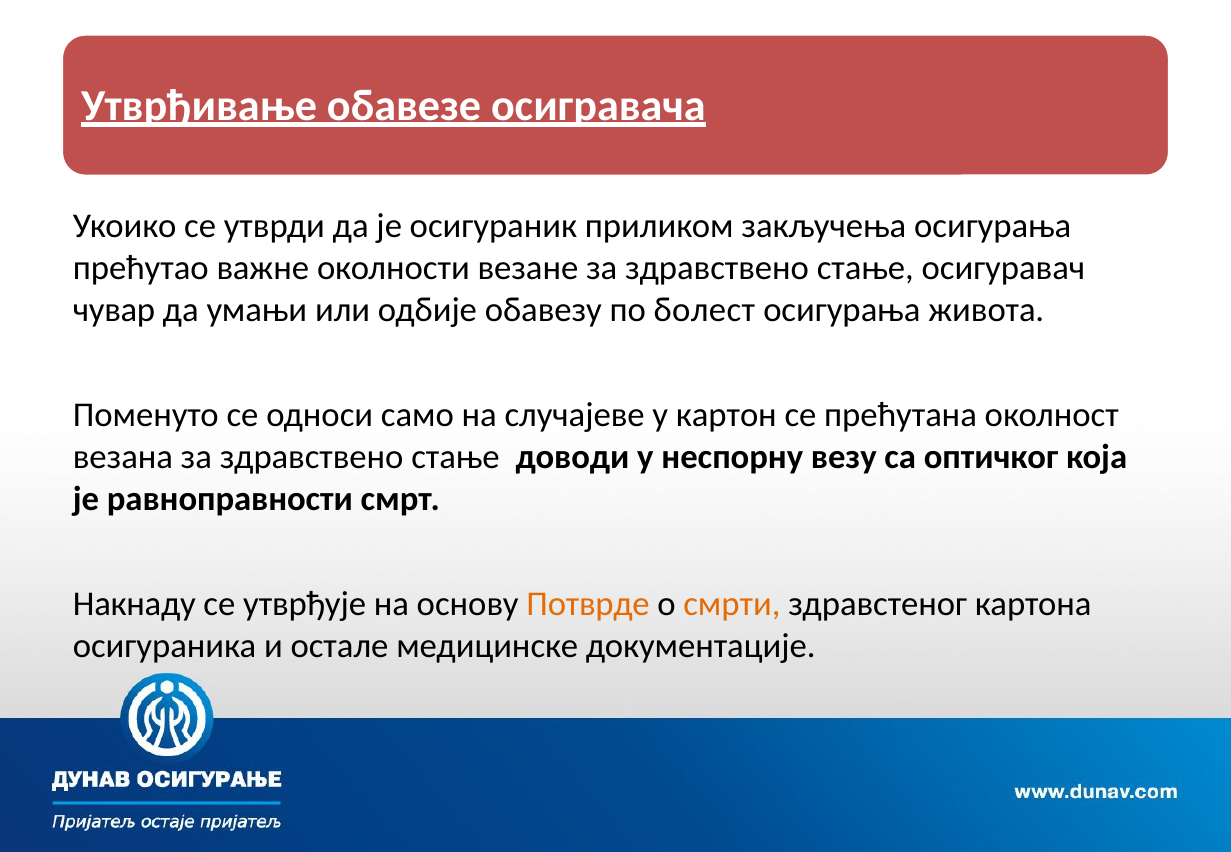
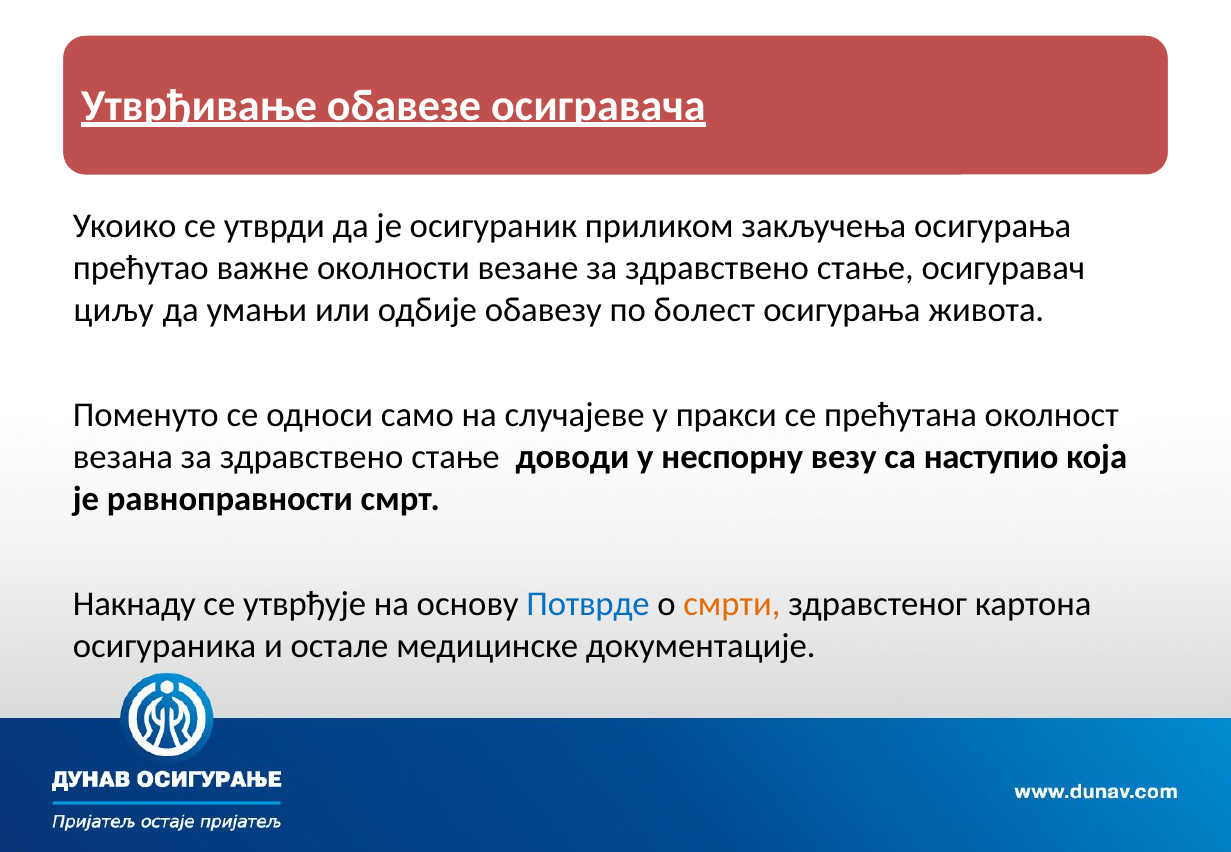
чувар: чувар -> циљу (114, 311)
картон: картон -> пракси (726, 415)
оптичког: оптичког -> наступио (991, 457)
Потврде colour: orange -> blue (588, 604)
